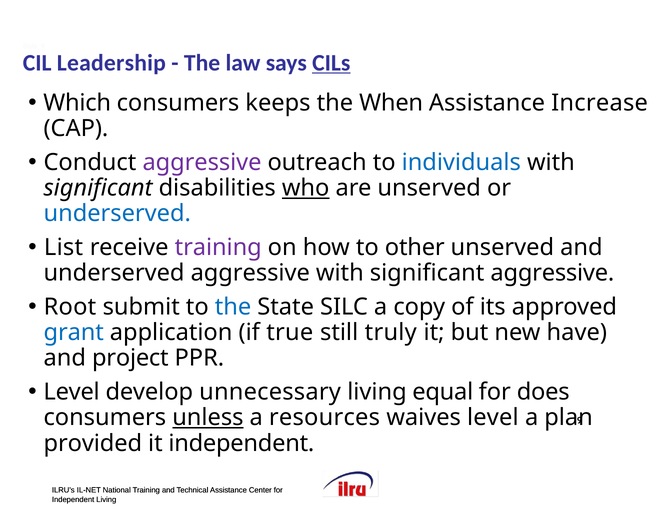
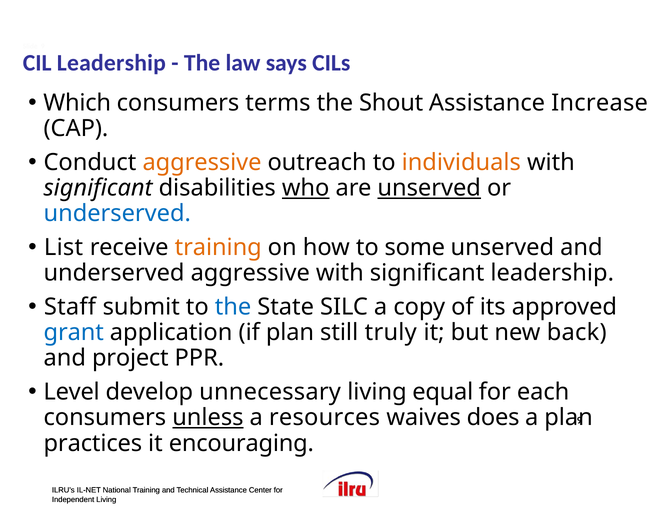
CILs underline: present -> none (331, 63)
keeps: keeps -> terms (278, 103)
When: When -> Shout (391, 103)
aggressive colour: purple -> orange (202, 162)
individuals colour: blue -> orange (461, 162)
unserved underline: none -> present (429, 188)
training colour: purple -> orange (218, 247)
other: other -> some (415, 247)
significant aggressive: aggressive -> leadership (552, 273)
Root: Root -> Staff (70, 307)
if true: true -> plan (290, 333)
have: have -> back (577, 333)
does: does -> each (543, 392)
waives level: level -> does (493, 418)
provided: provided -> practices (93, 443)
it independent: independent -> encouraging (241, 443)
